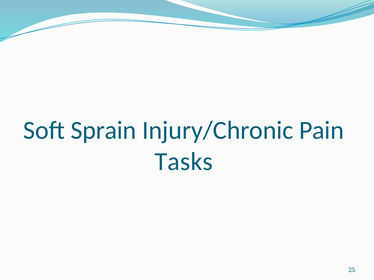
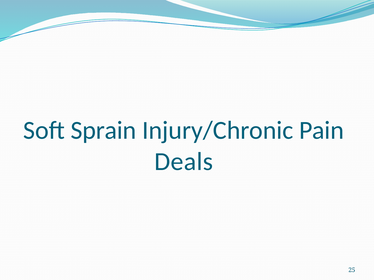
Tasks: Tasks -> Deals (184, 162)
